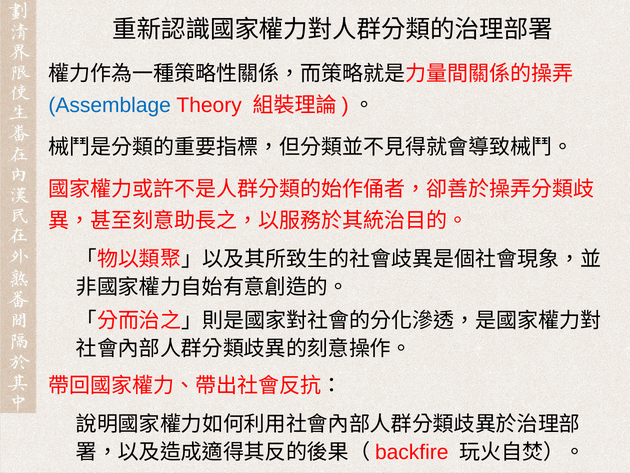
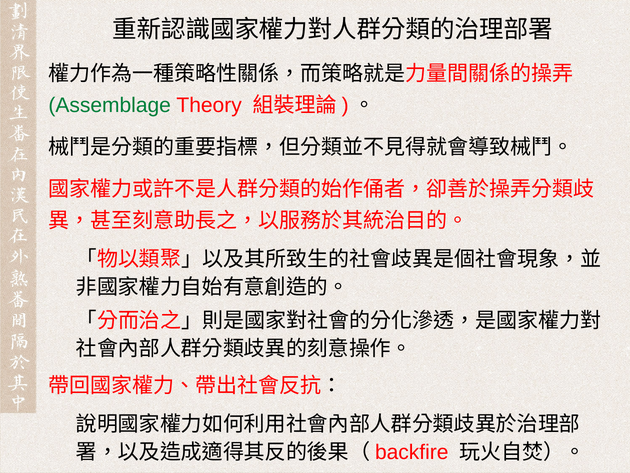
Assemblage colour: blue -> green (110, 105)
